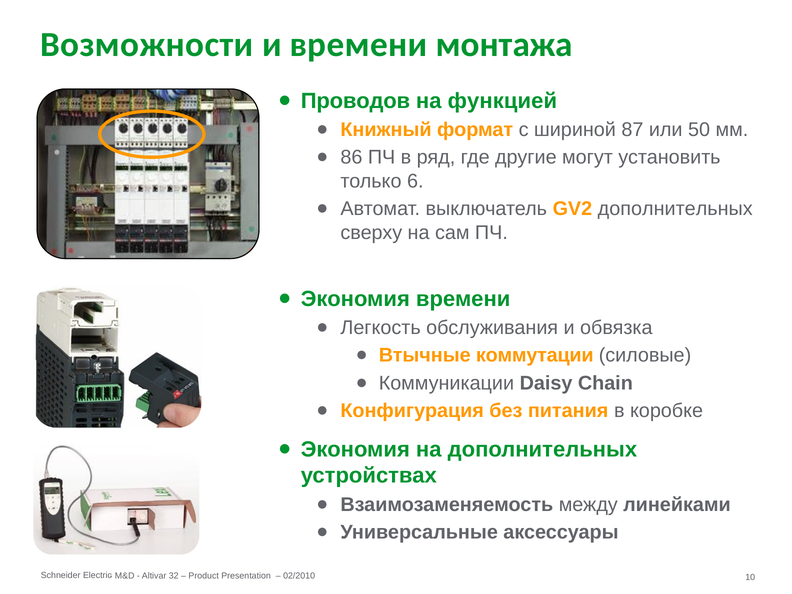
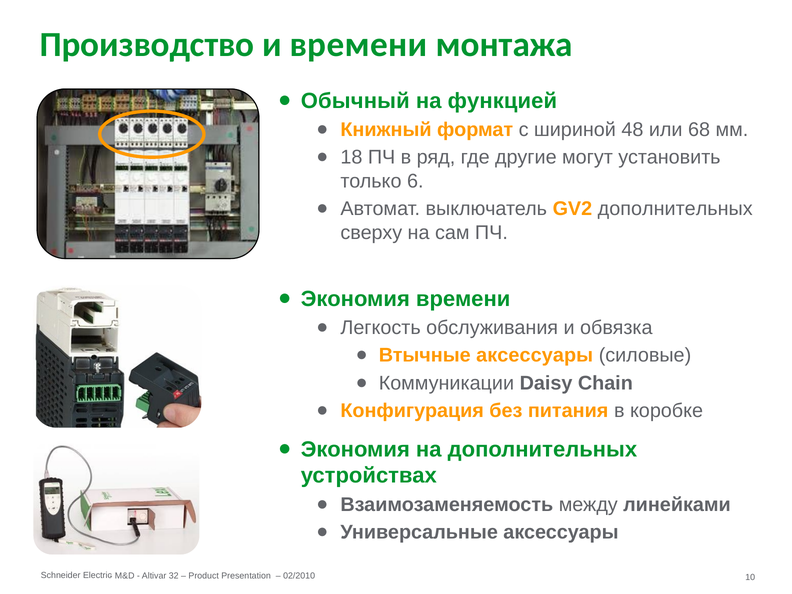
Возможности: Возможности -> Производство (147, 45)
Проводов: Проводов -> Обычный (355, 101)
87: 87 -> 48 (632, 130)
50: 50 -> 68 (699, 130)
86: 86 -> 18 (351, 157)
Втычные коммутации: коммутации -> аксессуары (535, 355)
